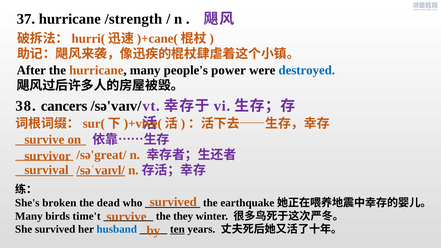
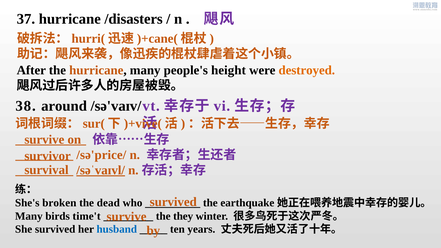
/strength: /strength -> /disasters (134, 19)
power: power -> height (229, 70)
destroyed colour: blue -> orange (307, 70)
cancers: cancers -> around (64, 106)
/sə'great/: /sə'great/ -> /sə'price/ (101, 155)
ten underline: present -> none (177, 229)
